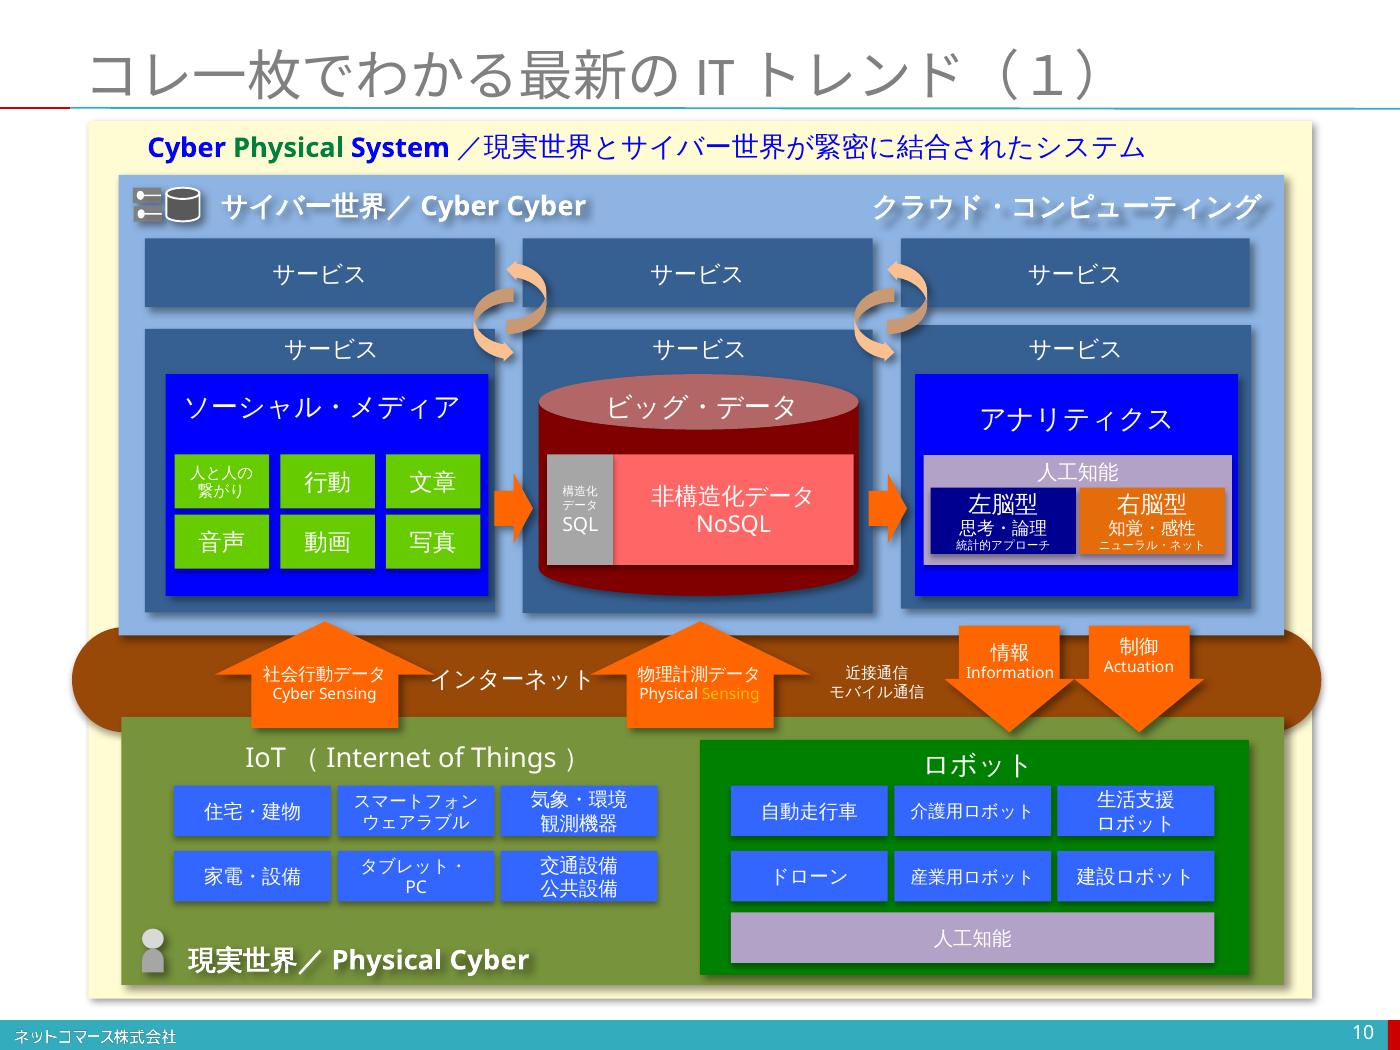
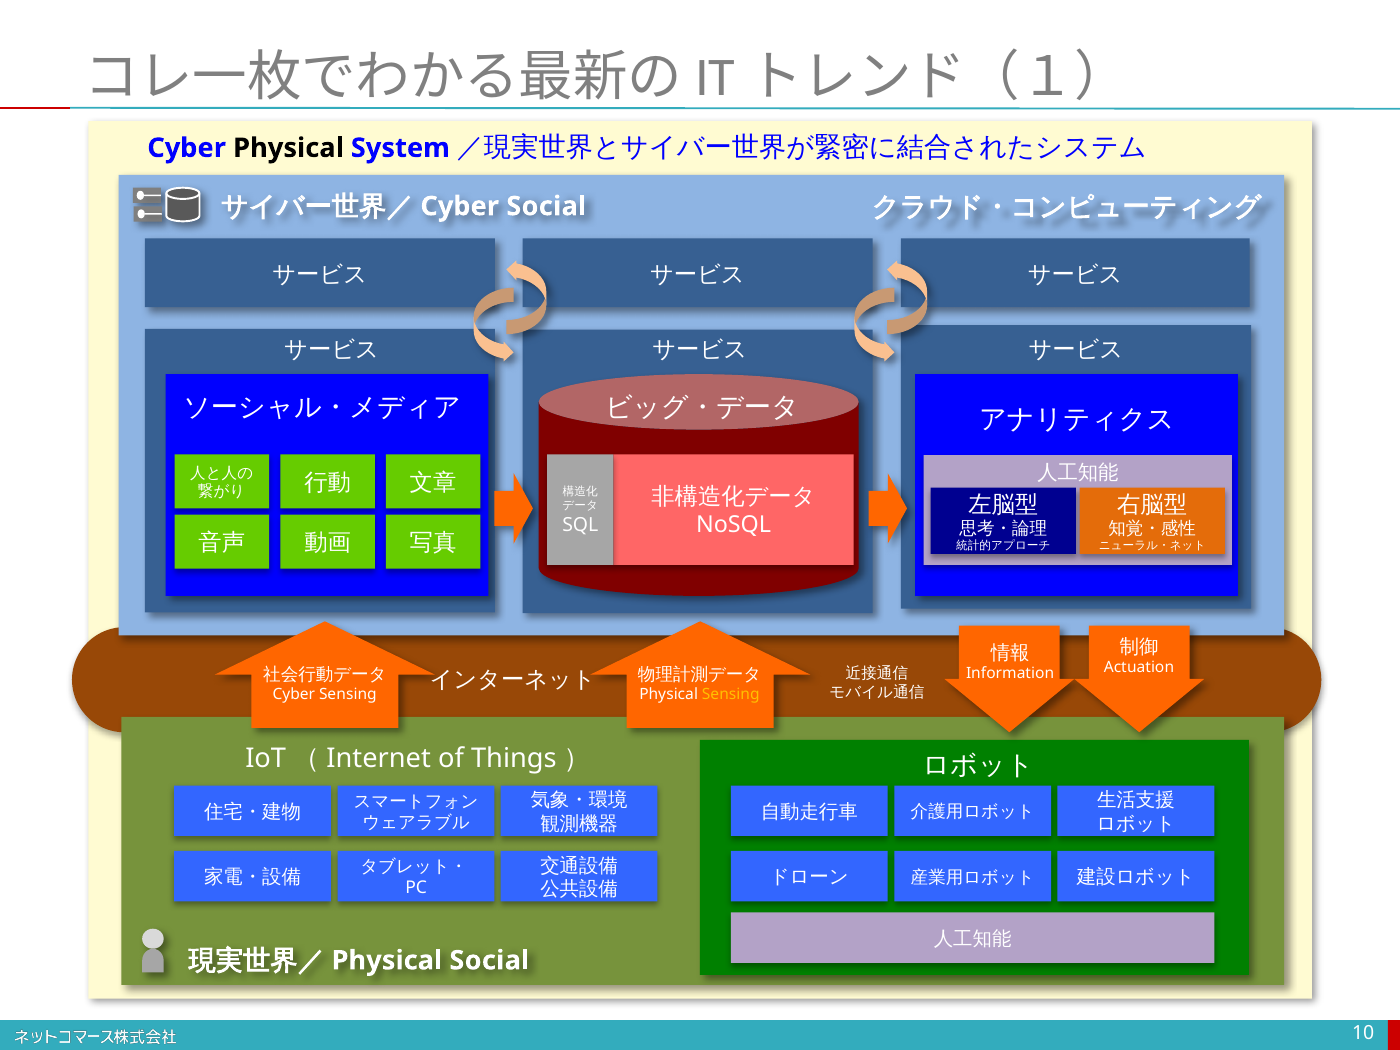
Physical colour: green -> black (288, 148)
Cyber: Cyber -> Social (546, 206)
Physical Cyber: Cyber -> Social (489, 960)
